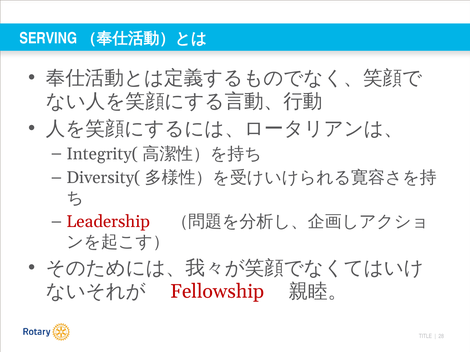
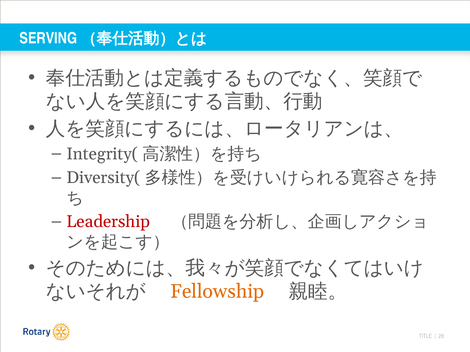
Fellowship colour: red -> orange (217, 292)
